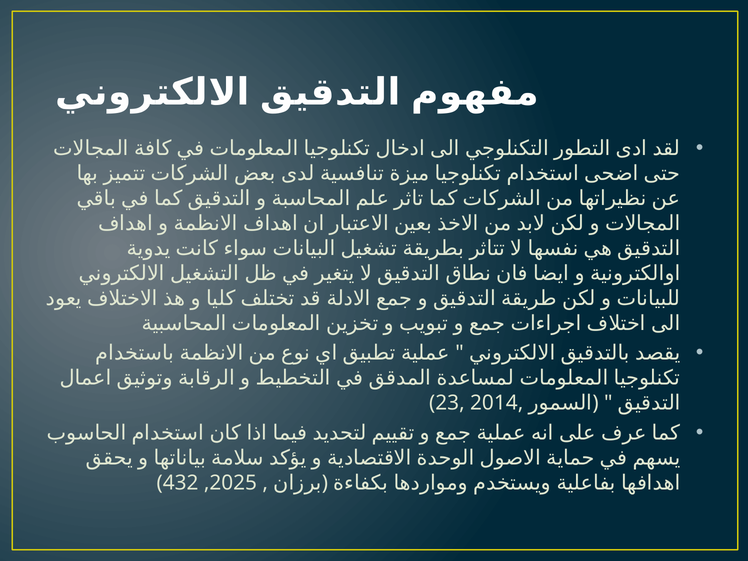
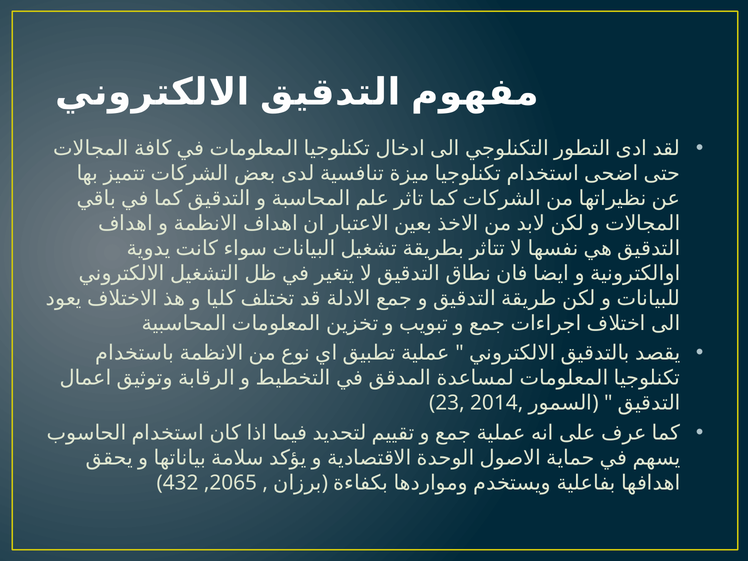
2025: 2025 -> 2065 (233, 483)
